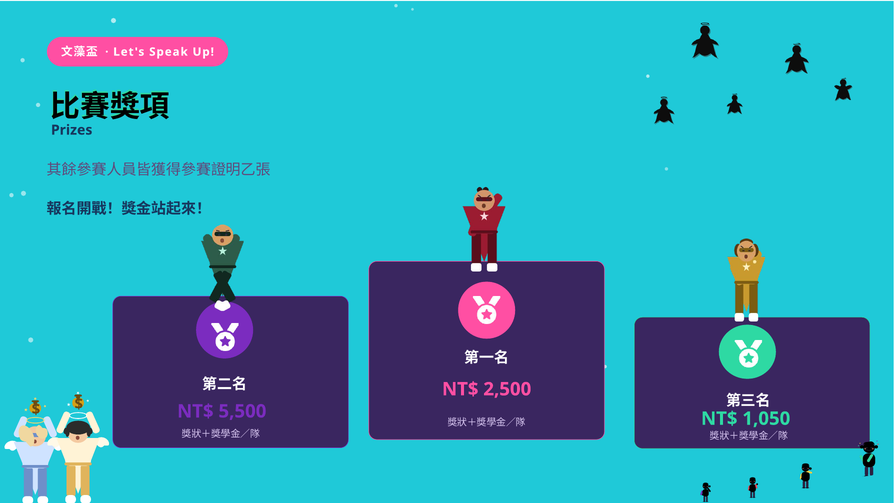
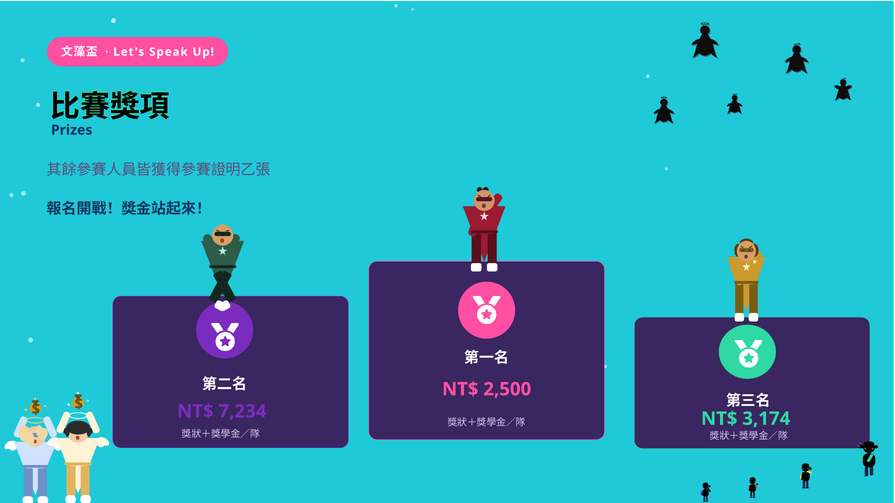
5,500: 5,500 -> 7,234 (242, 412)
1,050: 1,050 -> 3,174 (766, 419)
